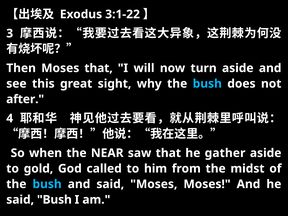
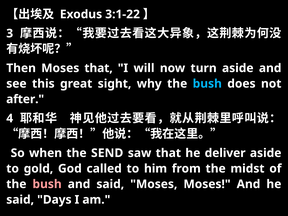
NEAR: NEAR -> SEND (107, 153)
gather: gather -> deliver (225, 153)
bush colour: light blue -> pink (47, 184)
said Bush: Bush -> Days (54, 200)
